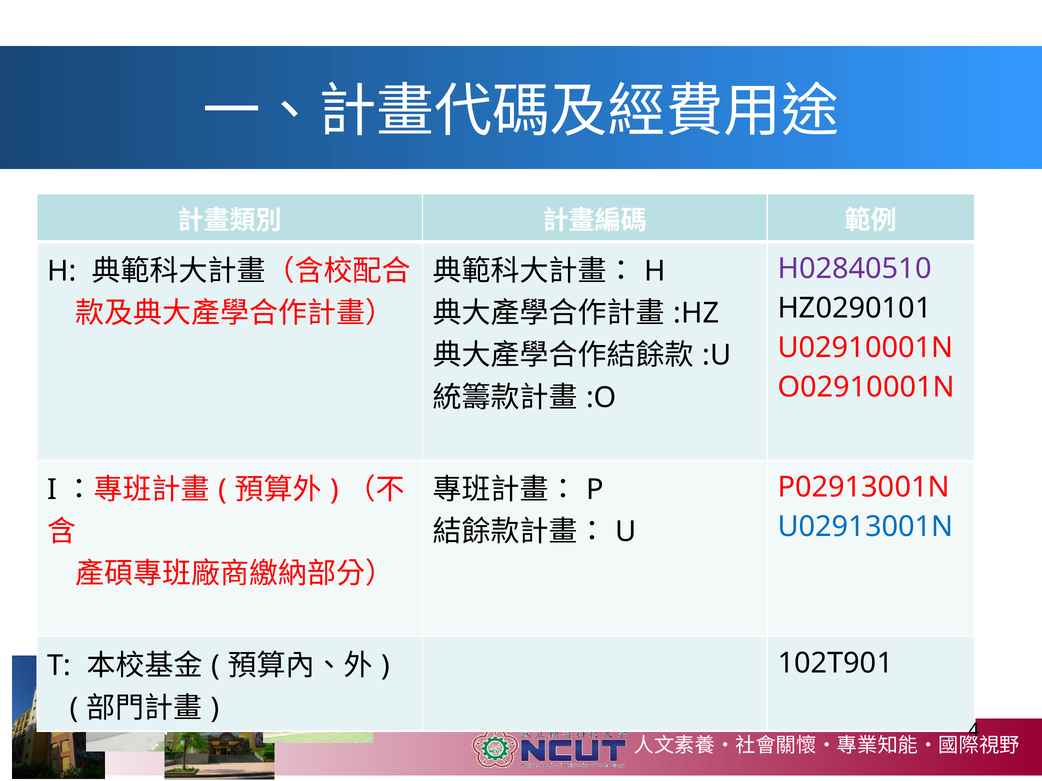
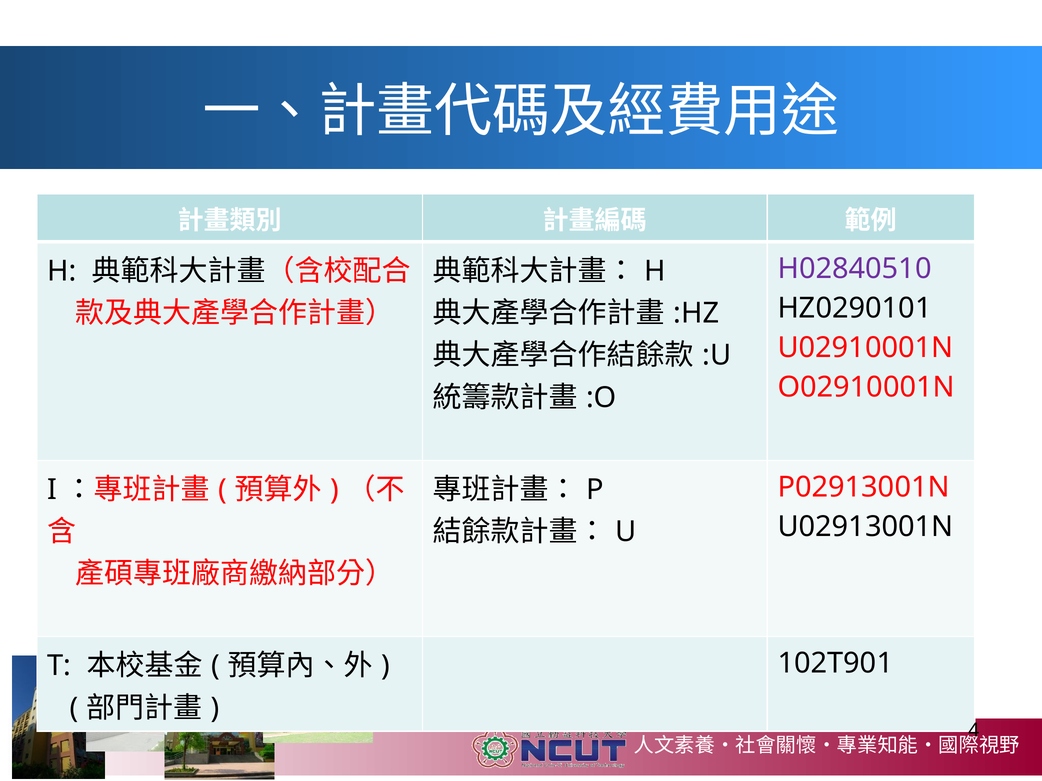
U02913001N colour: blue -> black (865, 527)
